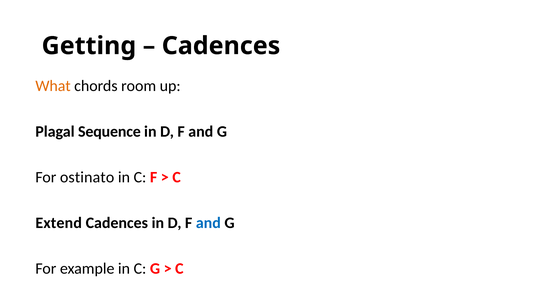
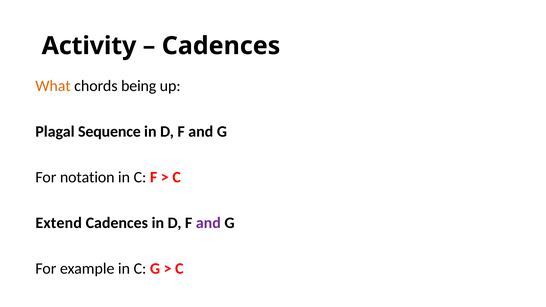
Getting: Getting -> Activity (89, 46)
room: room -> being (139, 86)
ostinato: ostinato -> notation (87, 177)
and colour: blue -> purple (208, 223)
